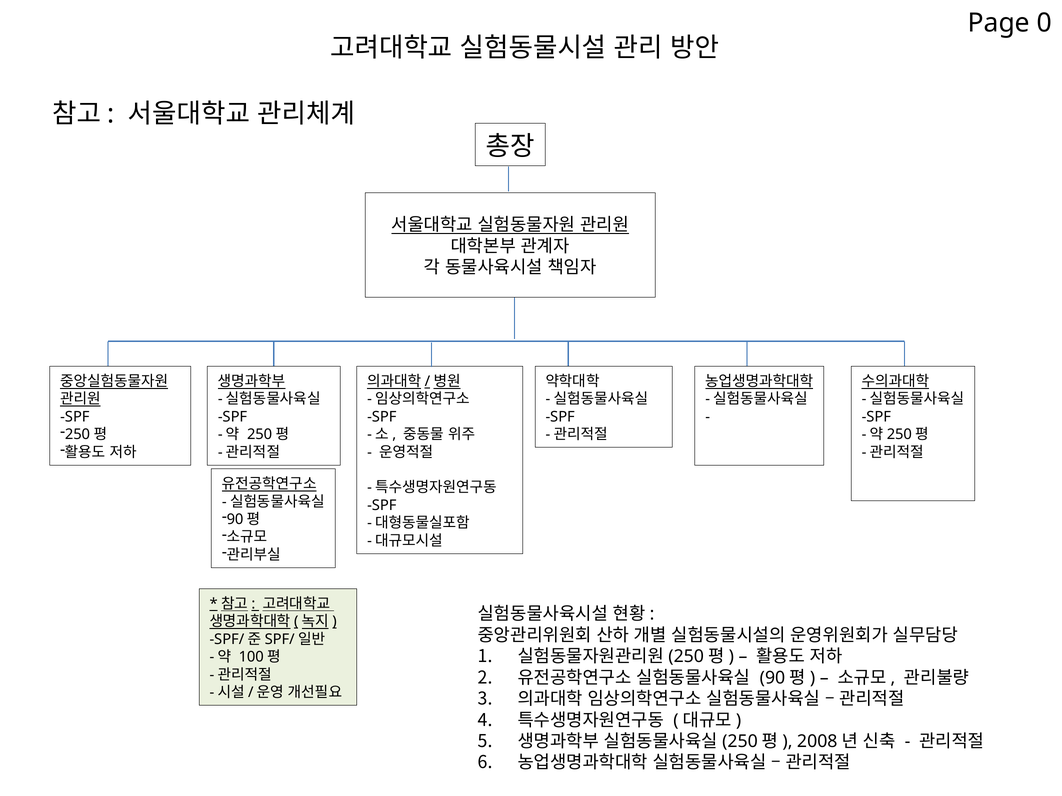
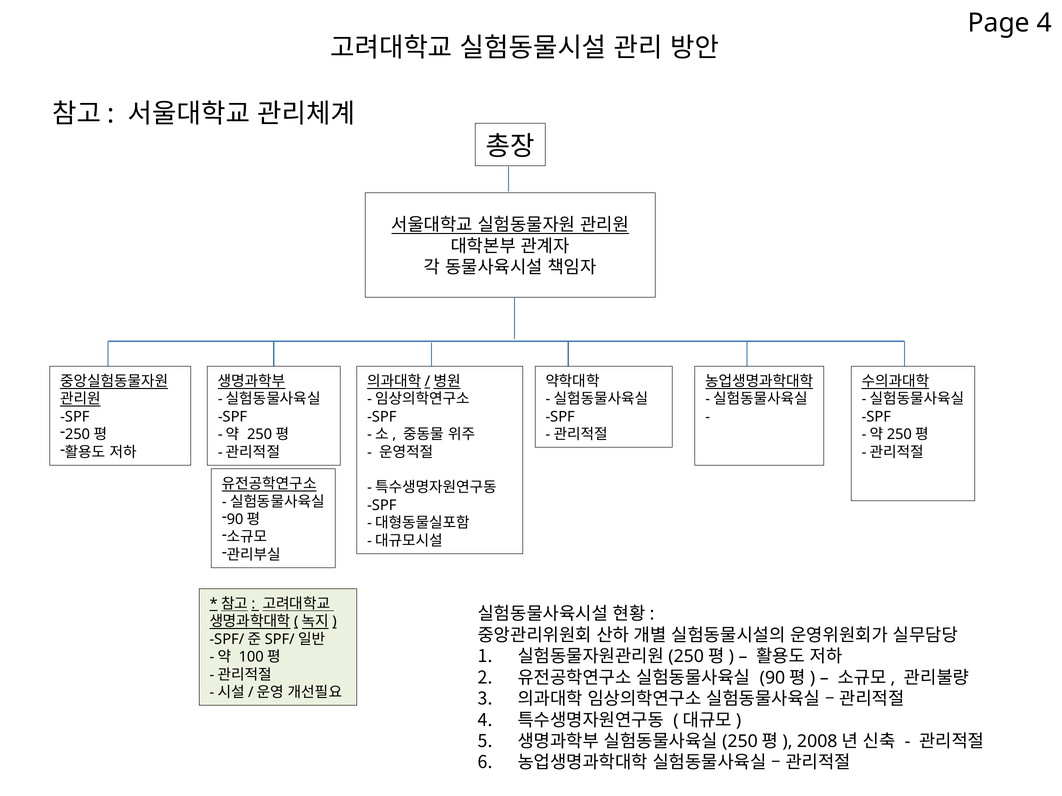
Page 0: 0 -> 4 (1044, 23)
